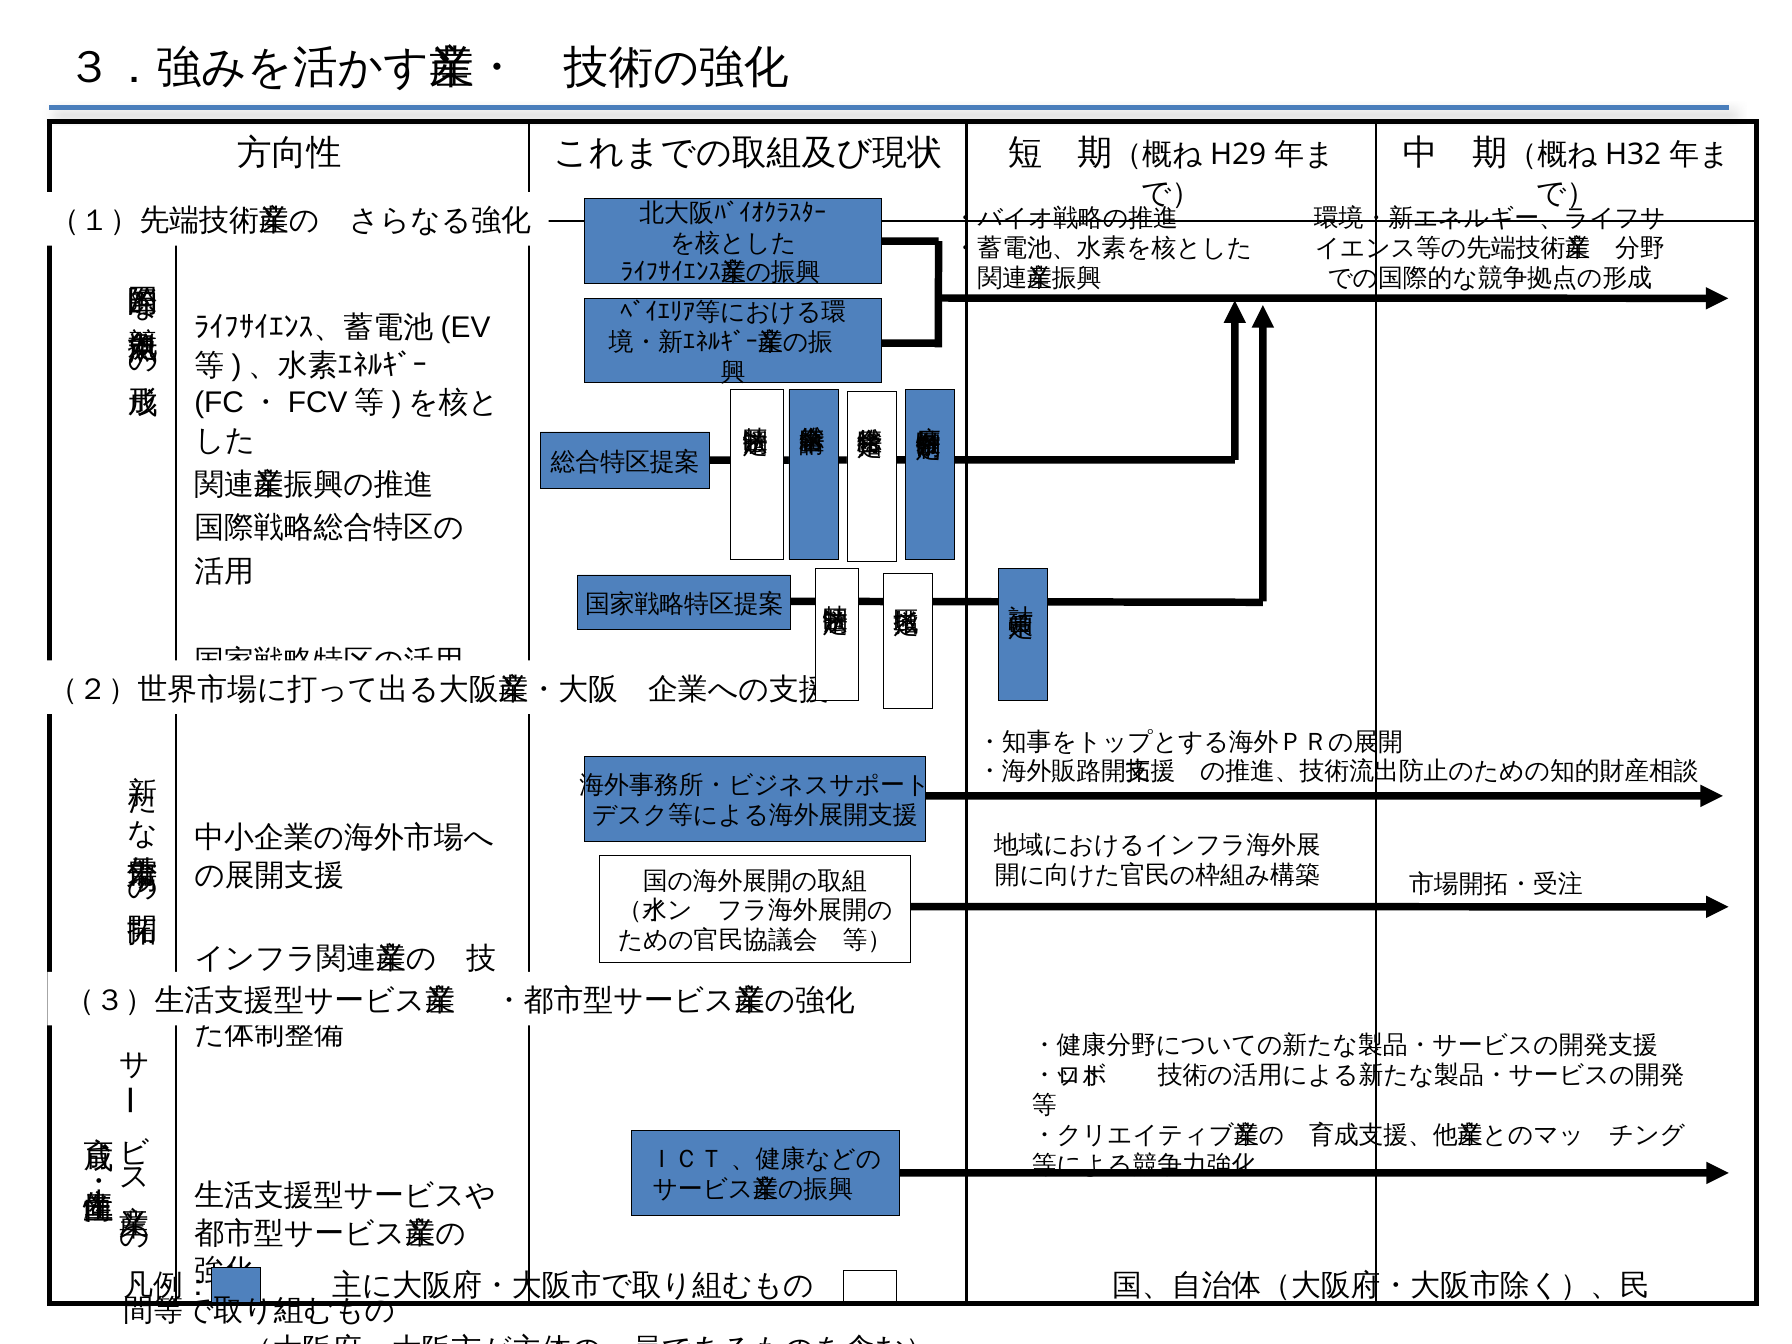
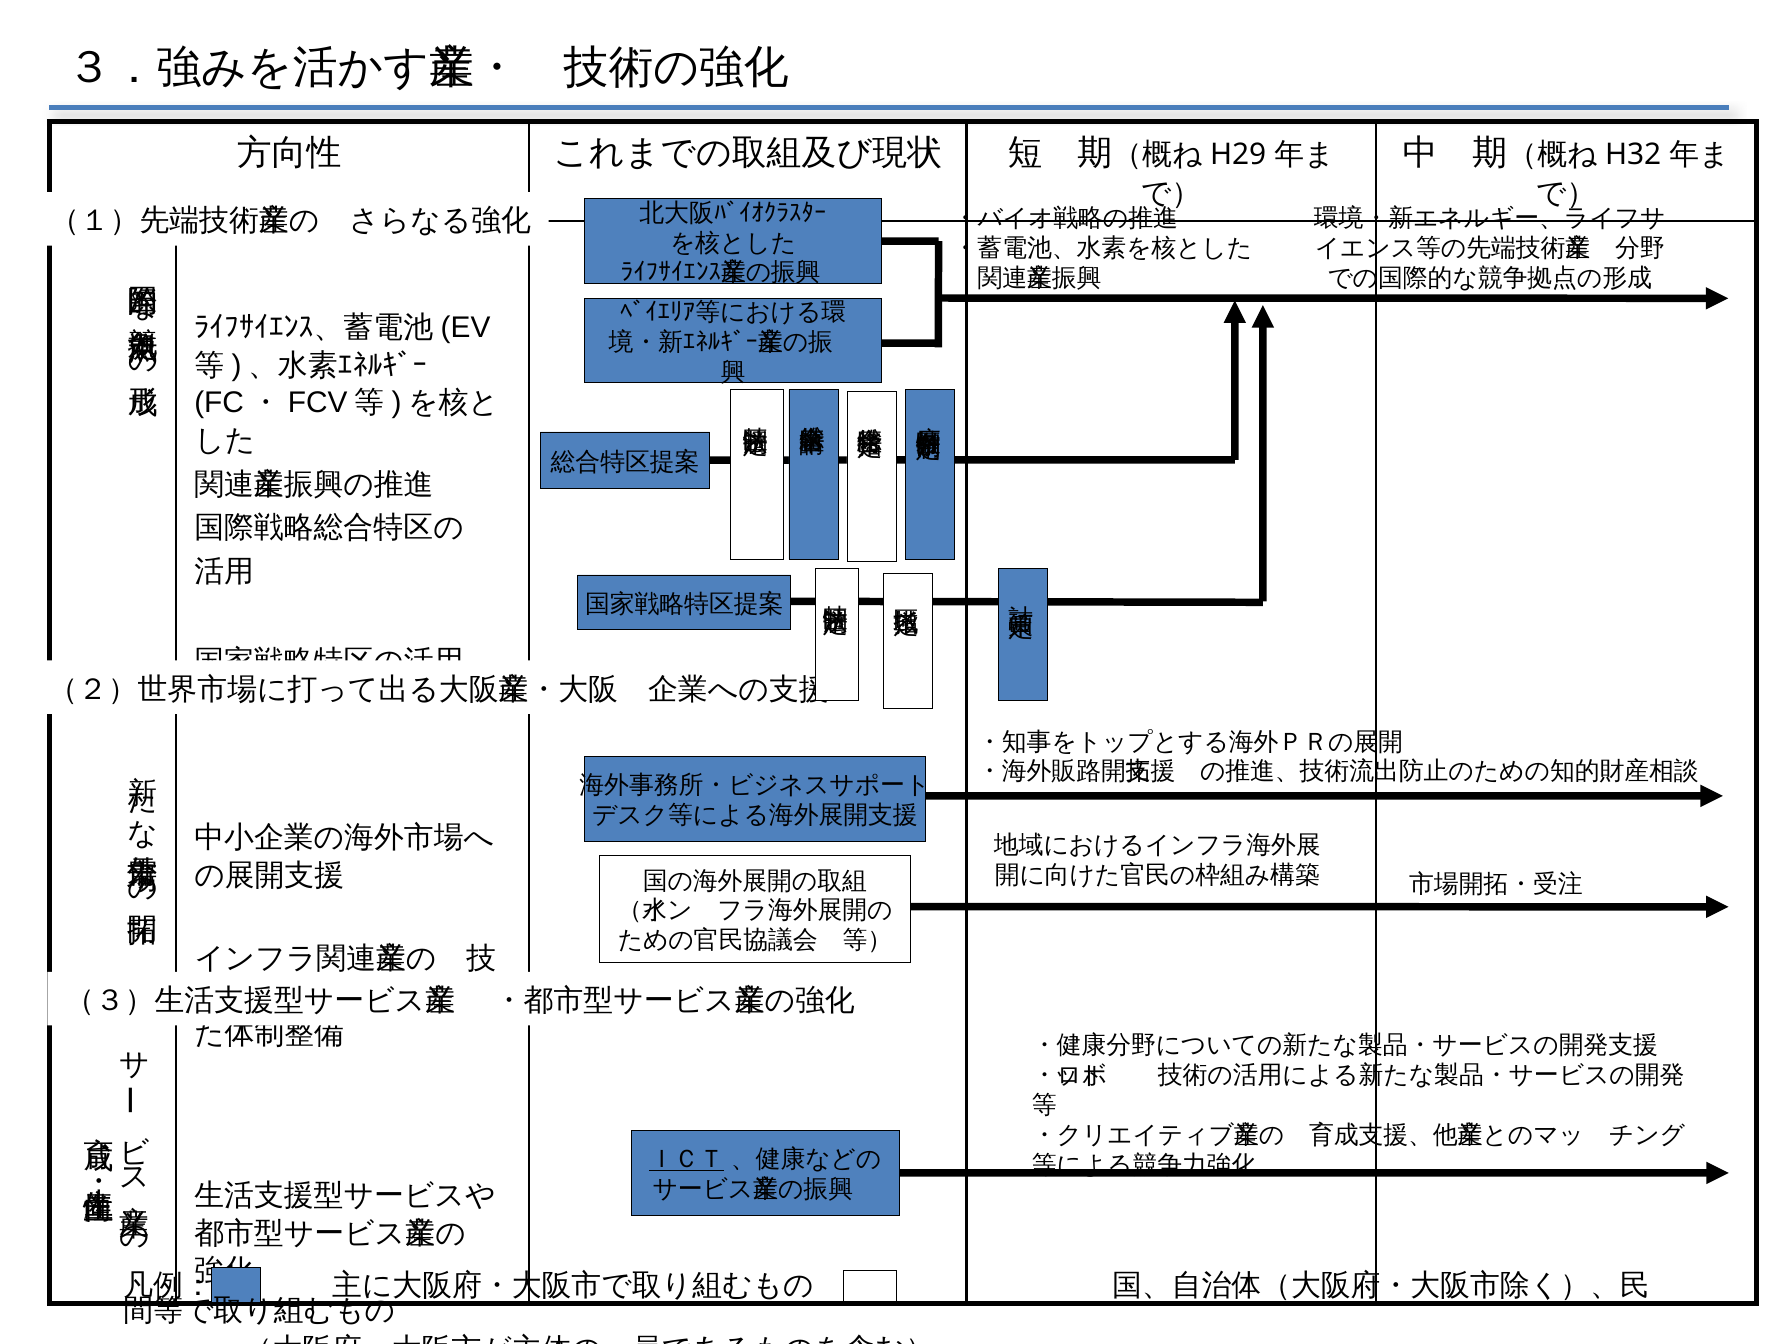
ＩＣＴ underline: none -> present (687, 1160)
